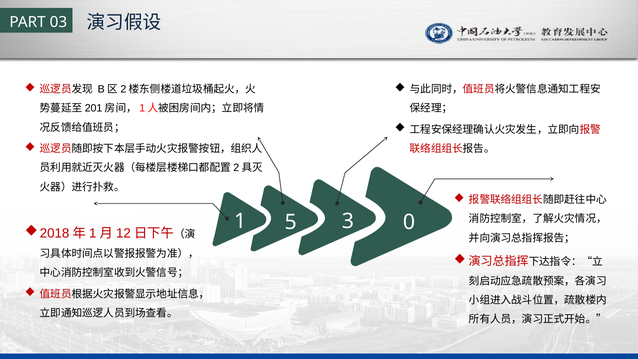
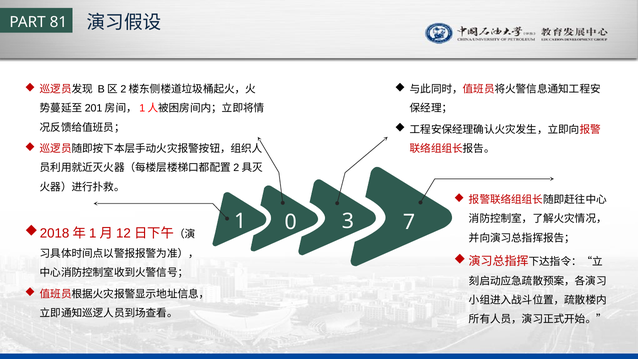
03: 03 -> 81 (58, 22)
5: 5 -> 0 (291, 222)
0: 0 -> 7 (409, 222)
